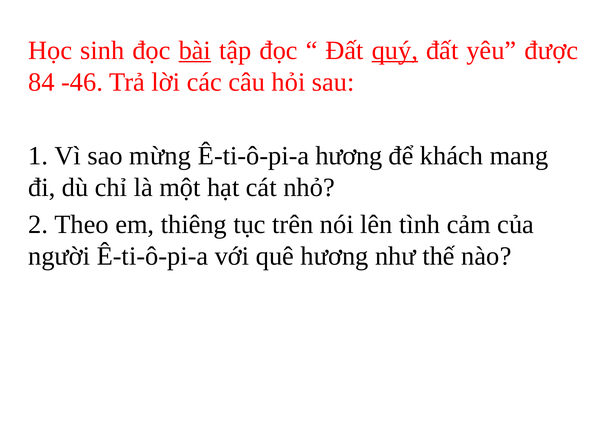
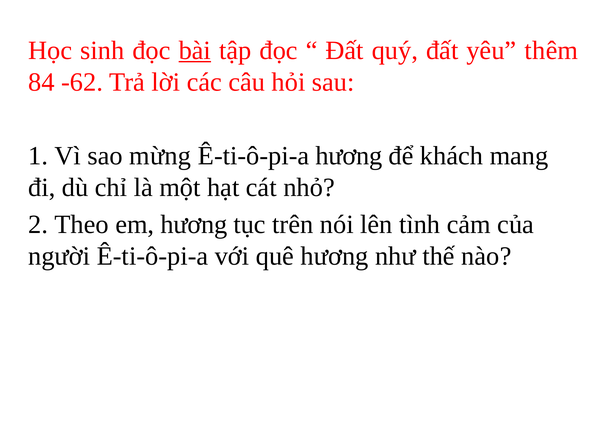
quý underline: present -> none (395, 50)
được: được -> thêm (551, 50)
-46: -46 -> -62 (82, 82)
em thiêng: thiêng -> hương (194, 225)
